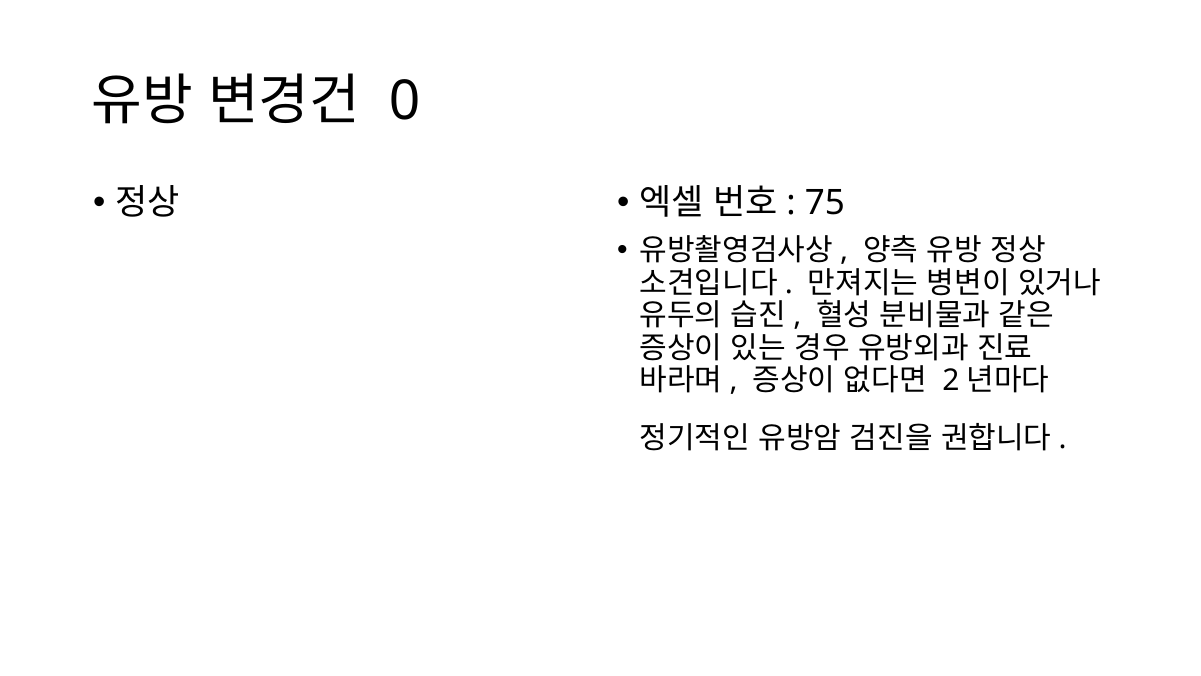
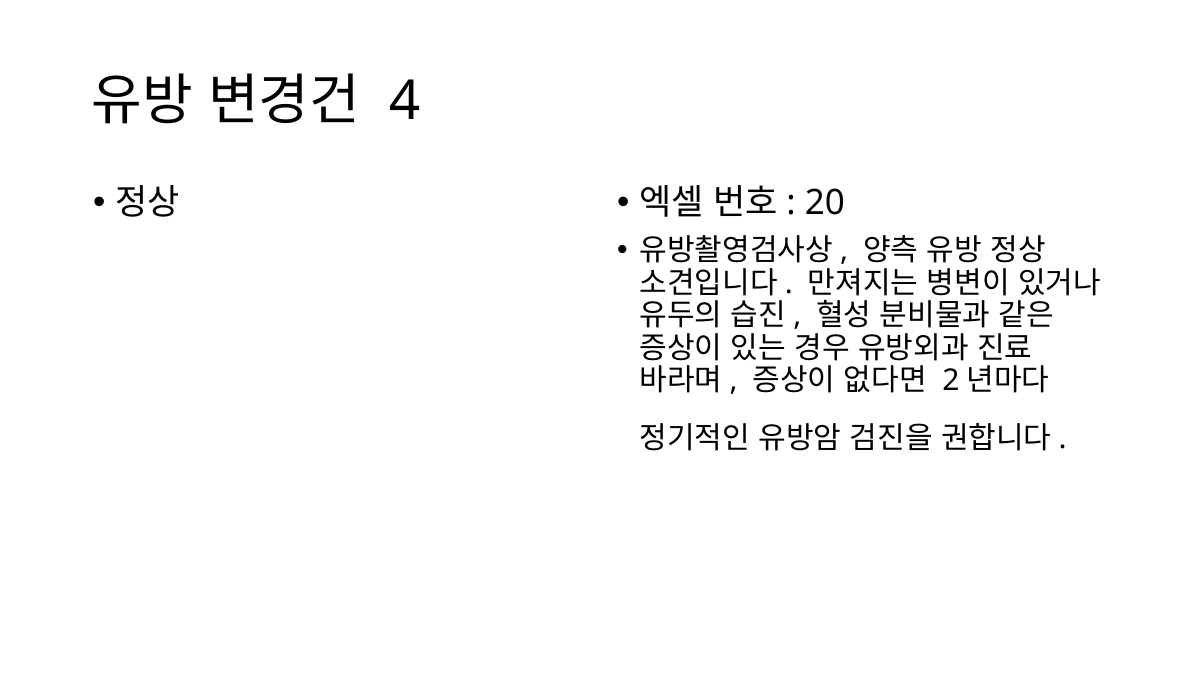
0: 0 -> 4 (405, 101)
75: 75 -> 20 (825, 203)
